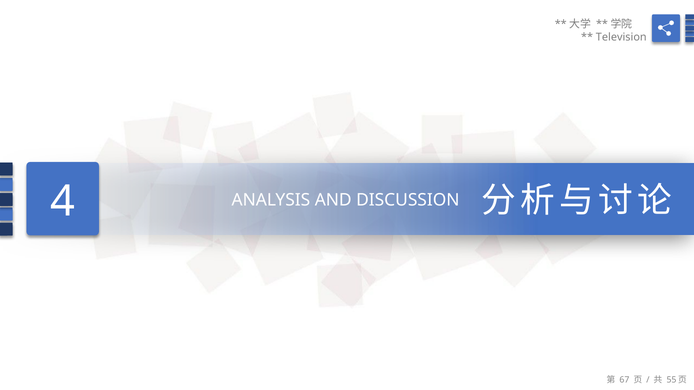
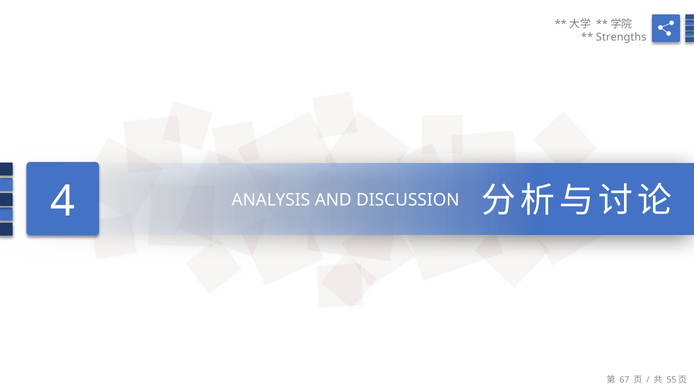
Television: Television -> Strengths (621, 37)
